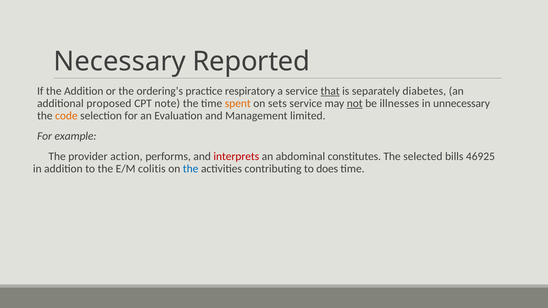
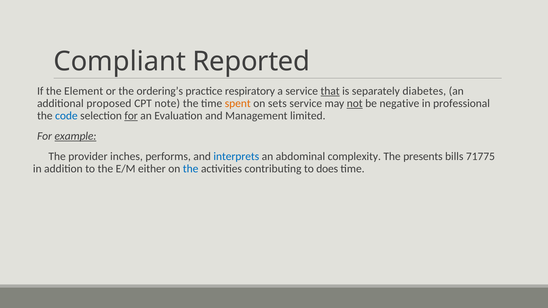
Necessary: Necessary -> Compliant (120, 61)
the Addition: Addition -> Element (84, 91)
illnesses: illnesses -> negative (399, 103)
unnecessary: unnecessary -> professional (461, 103)
code colour: orange -> blue (66, 116)
for underline: none -> present (131, 116)
example underline: none -> present (75, 136)
action: action -> inches (126, 156)
interprets colour: red -> blue (236, 156)
constitutes: constitutes -> complexity (354, 156)
selected: selected -> presents (423, 156)
46925: 46925 -> 71775 (480, 156)
colitis: colitis -> either (152, 169)
